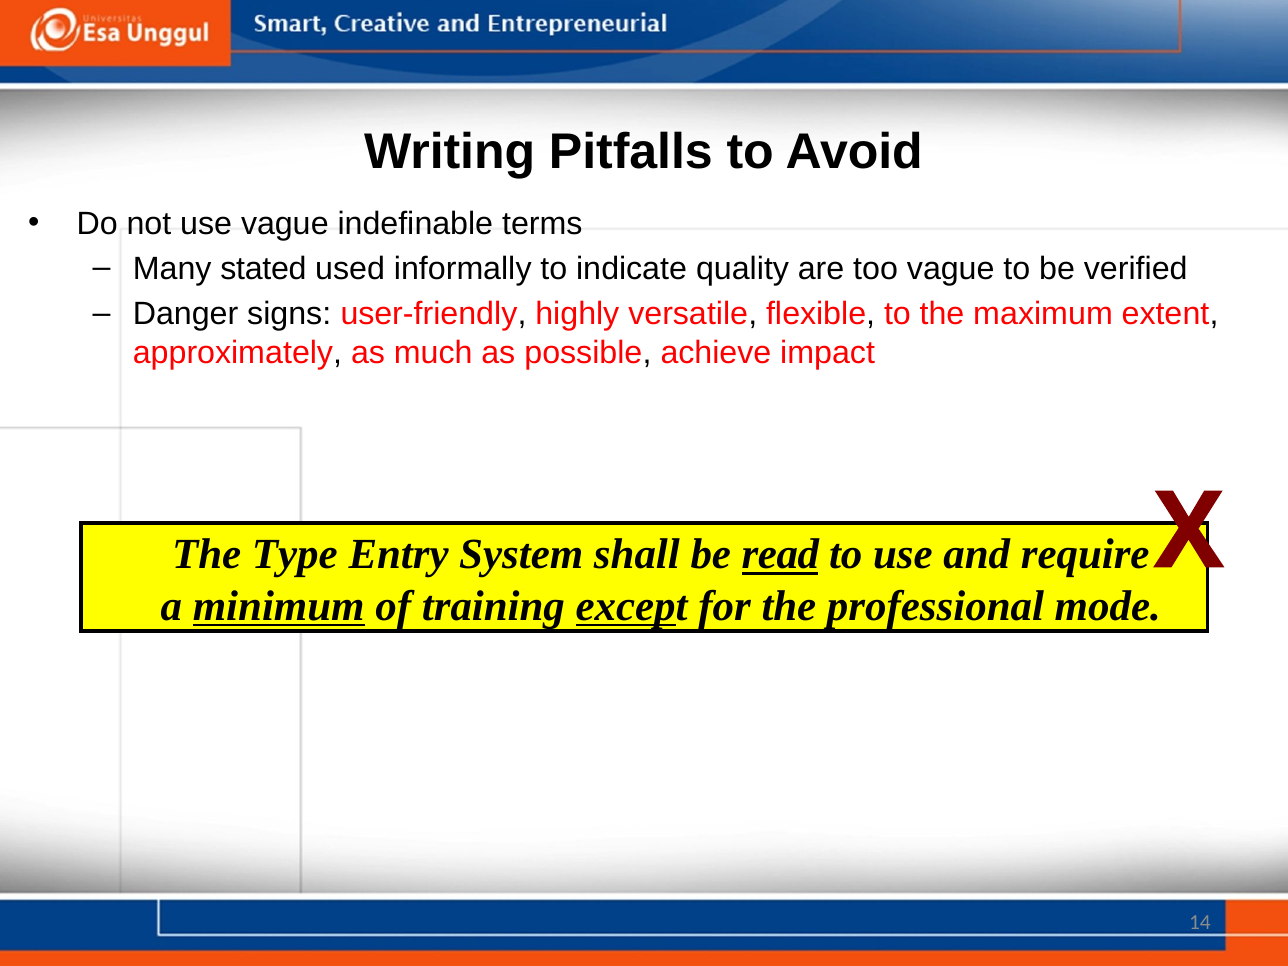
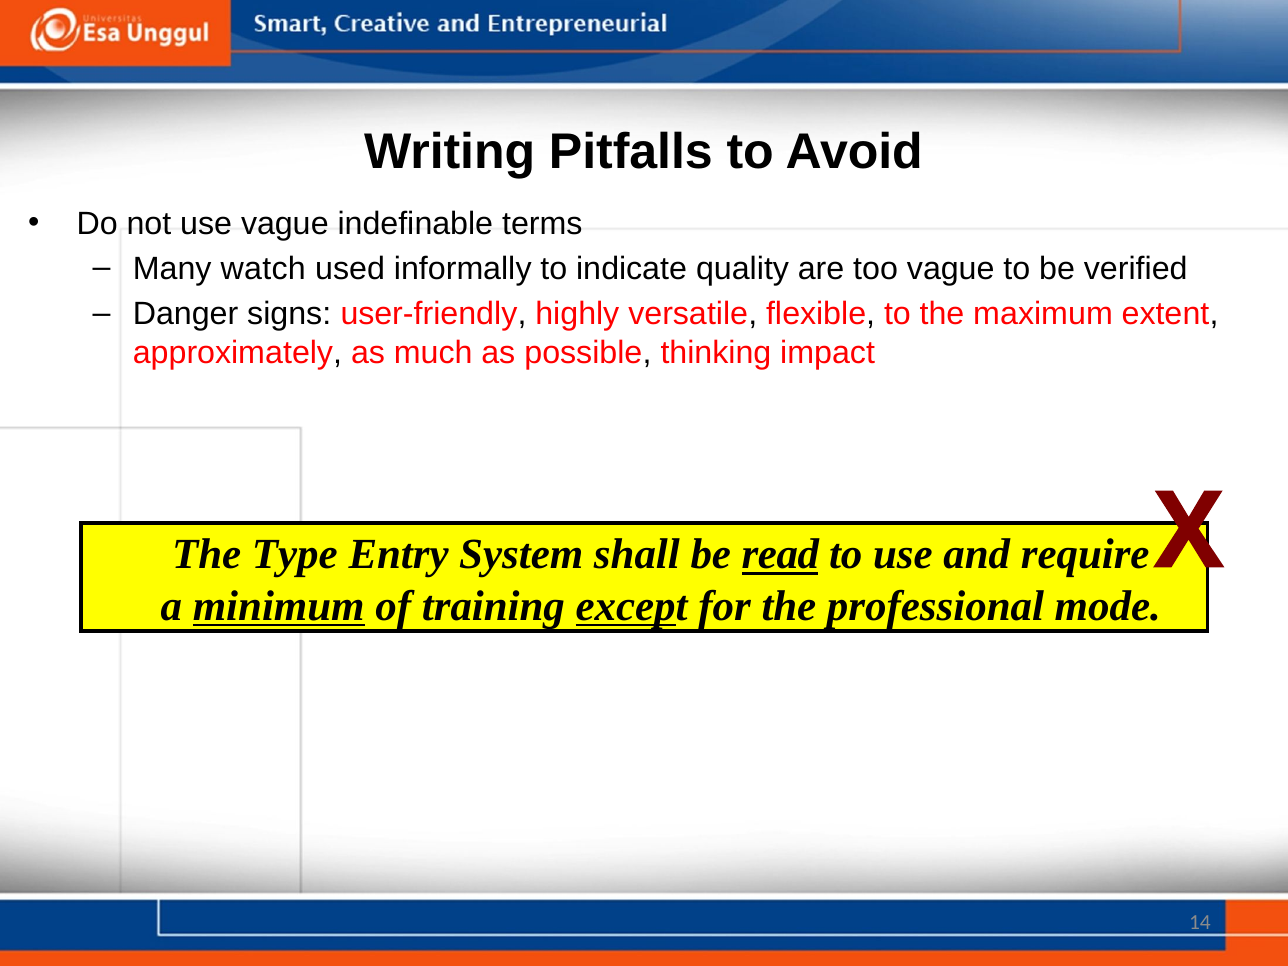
stated: stated -> watch (263, 269)
achieve: achieve -> thinking (716, 353)
